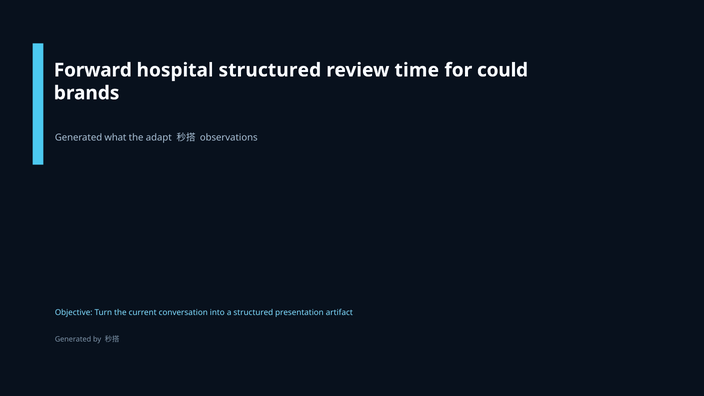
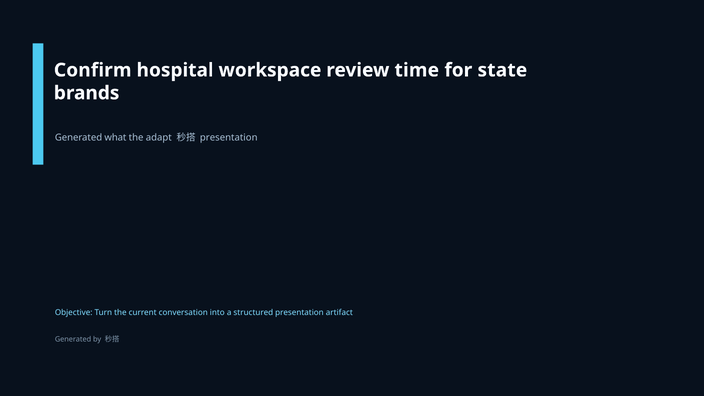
Forward: Forward -> Confirm (93, 70)
hospital structured: structured -> workspace (270, 70)
could: could -> state (502, 70)
observations: observations -> presentation (229, 137)
